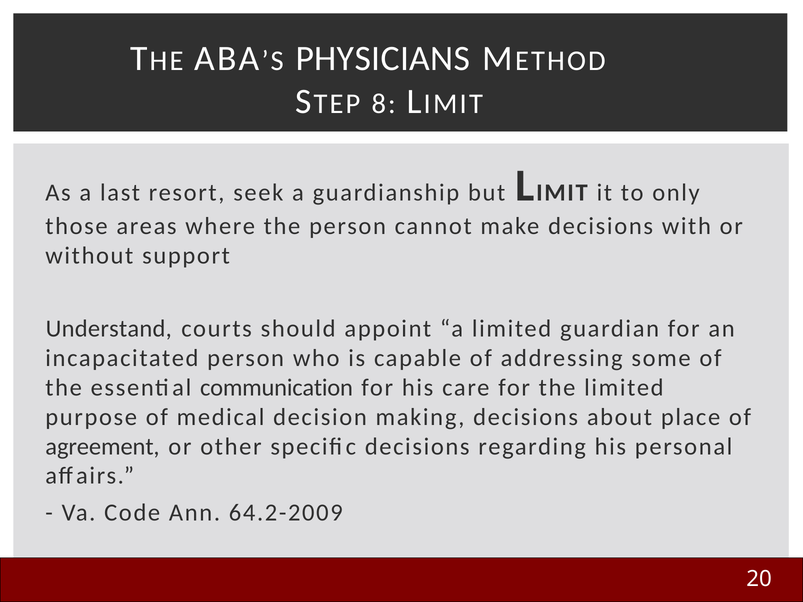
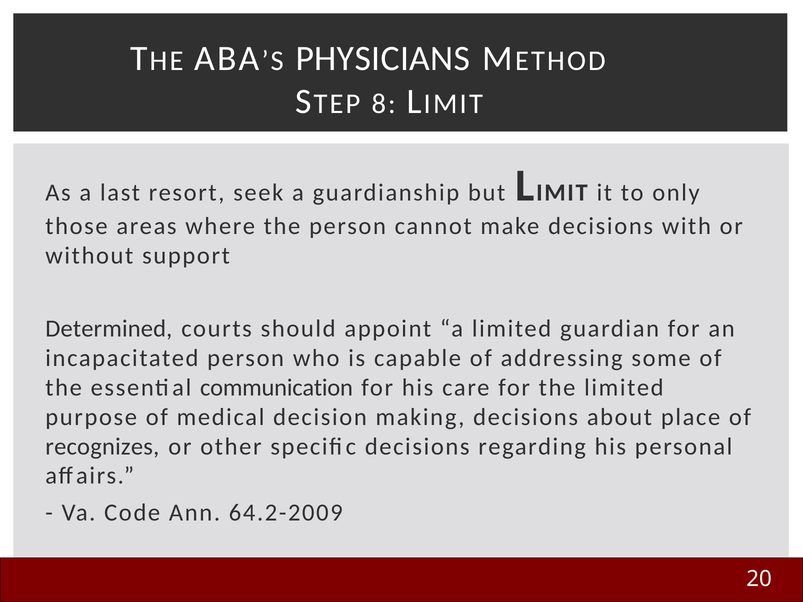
Understand: Understand -> Determined (109, 329)
agreement: agreement -> recognizes (102, 447)
